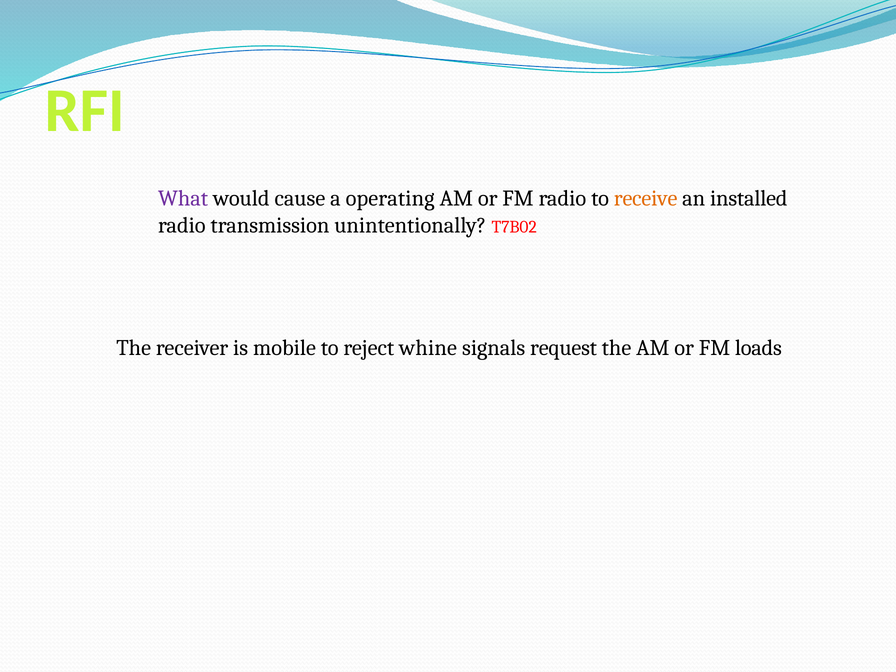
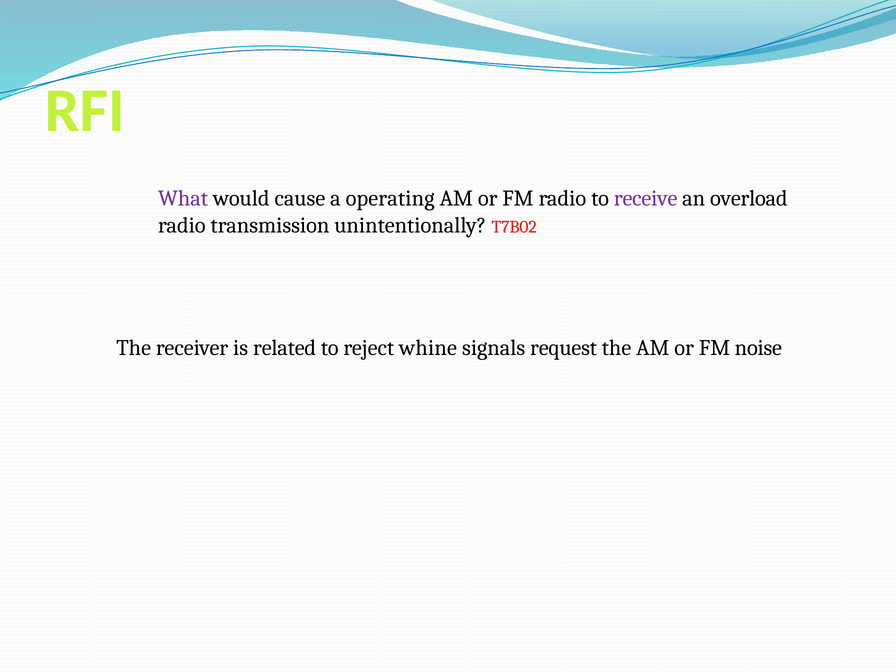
receive colour: orange -> purple (646, 199)
installed: installed -> overload (749, 199)
mobile: mobile -> related (285, 348)
loads: loads -> noise (758, 348)
